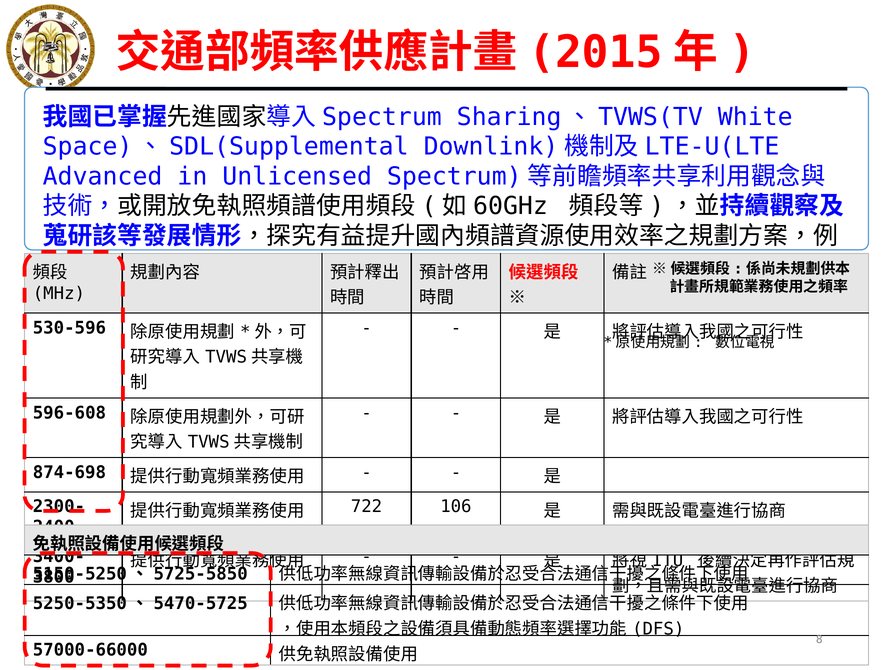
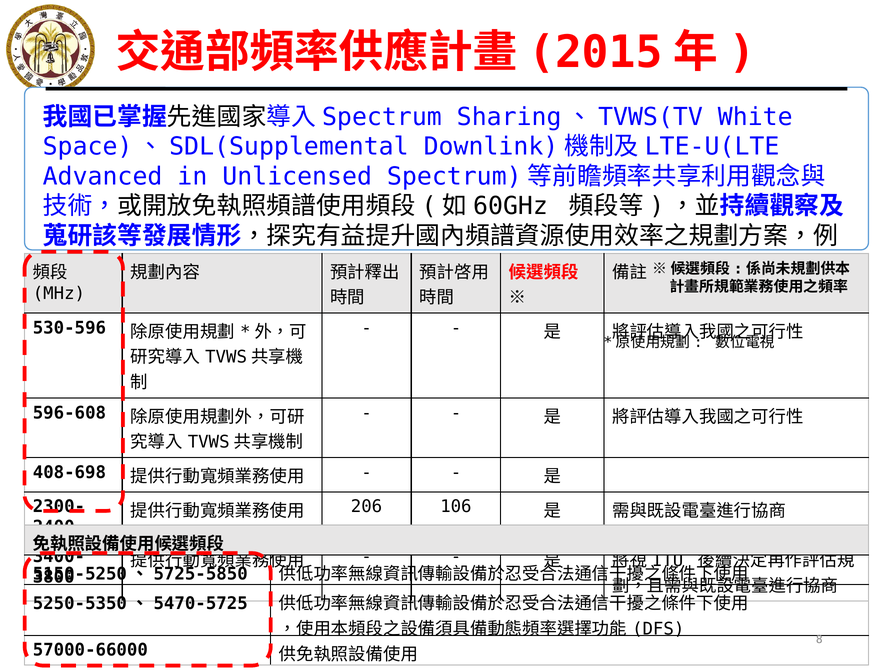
874-698: 874-698 -> 408-698 (69, 472)
722: 722 -> 206 (366, 507)
